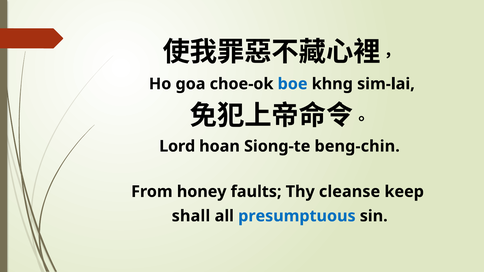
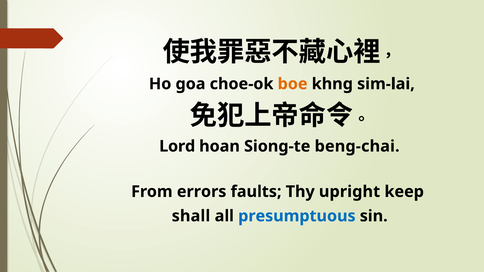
boe colour: blue -> orange (293, 84)
beng-chin: beng-chin -> beng-chai (357, 146)
honey: honey -> errors (202, 192)
cleanse: cleanse -> upright (350, 192)
